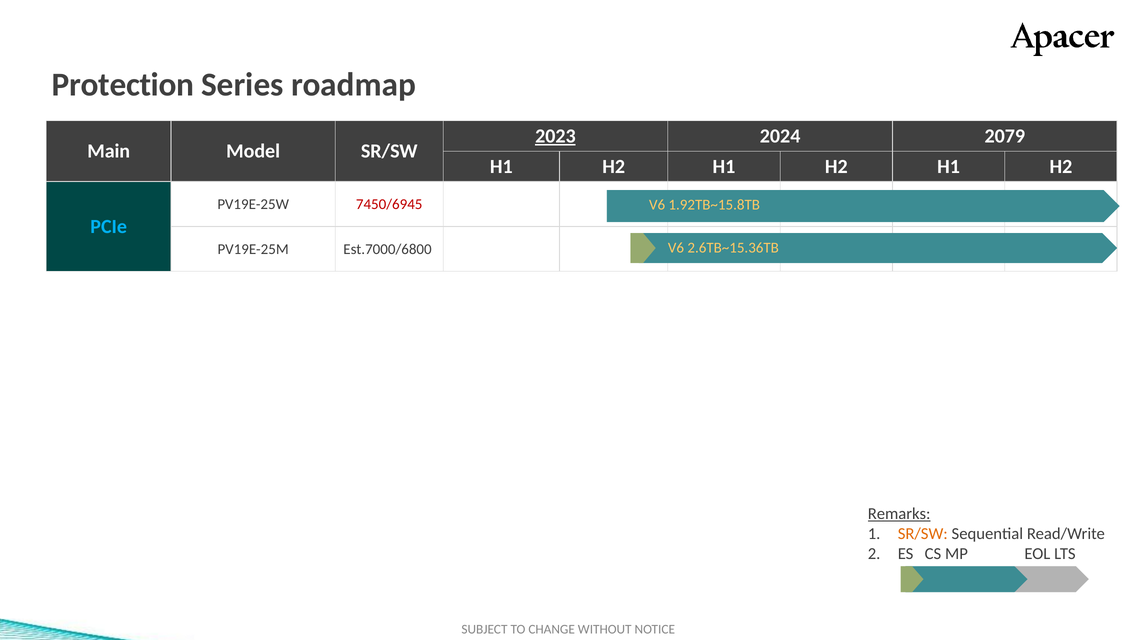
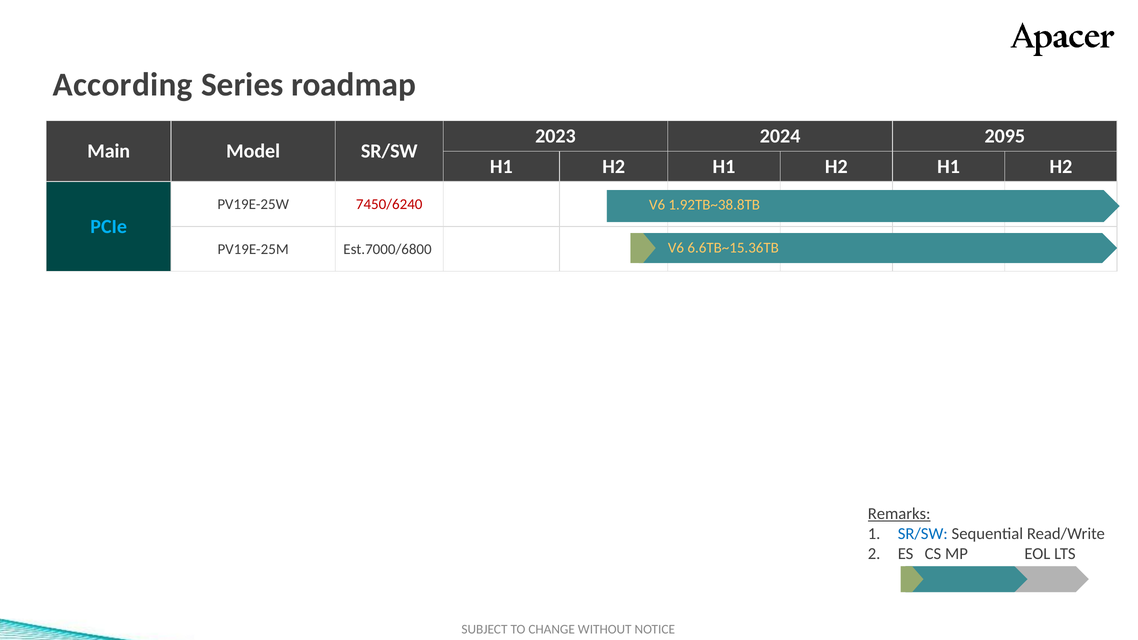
Protection: Protection -> According (123, 85)
2023 underline: present -> none (555, 136)
2079: 2079 -> 2095 (1005, 136)
7450/6945: 7450/6945 -> 7450/6240 (389, 204)
1.92TB~15.8TB: 1.92TB~15.8TB -> 1.92TB~38.8TB (714, 205)
2.6TB~15.36TB: 2.6TB~15.36TB -> 6.6TB~15.36TB (733, 248)
SR/SW colour: orange -> blue (923, 534)
